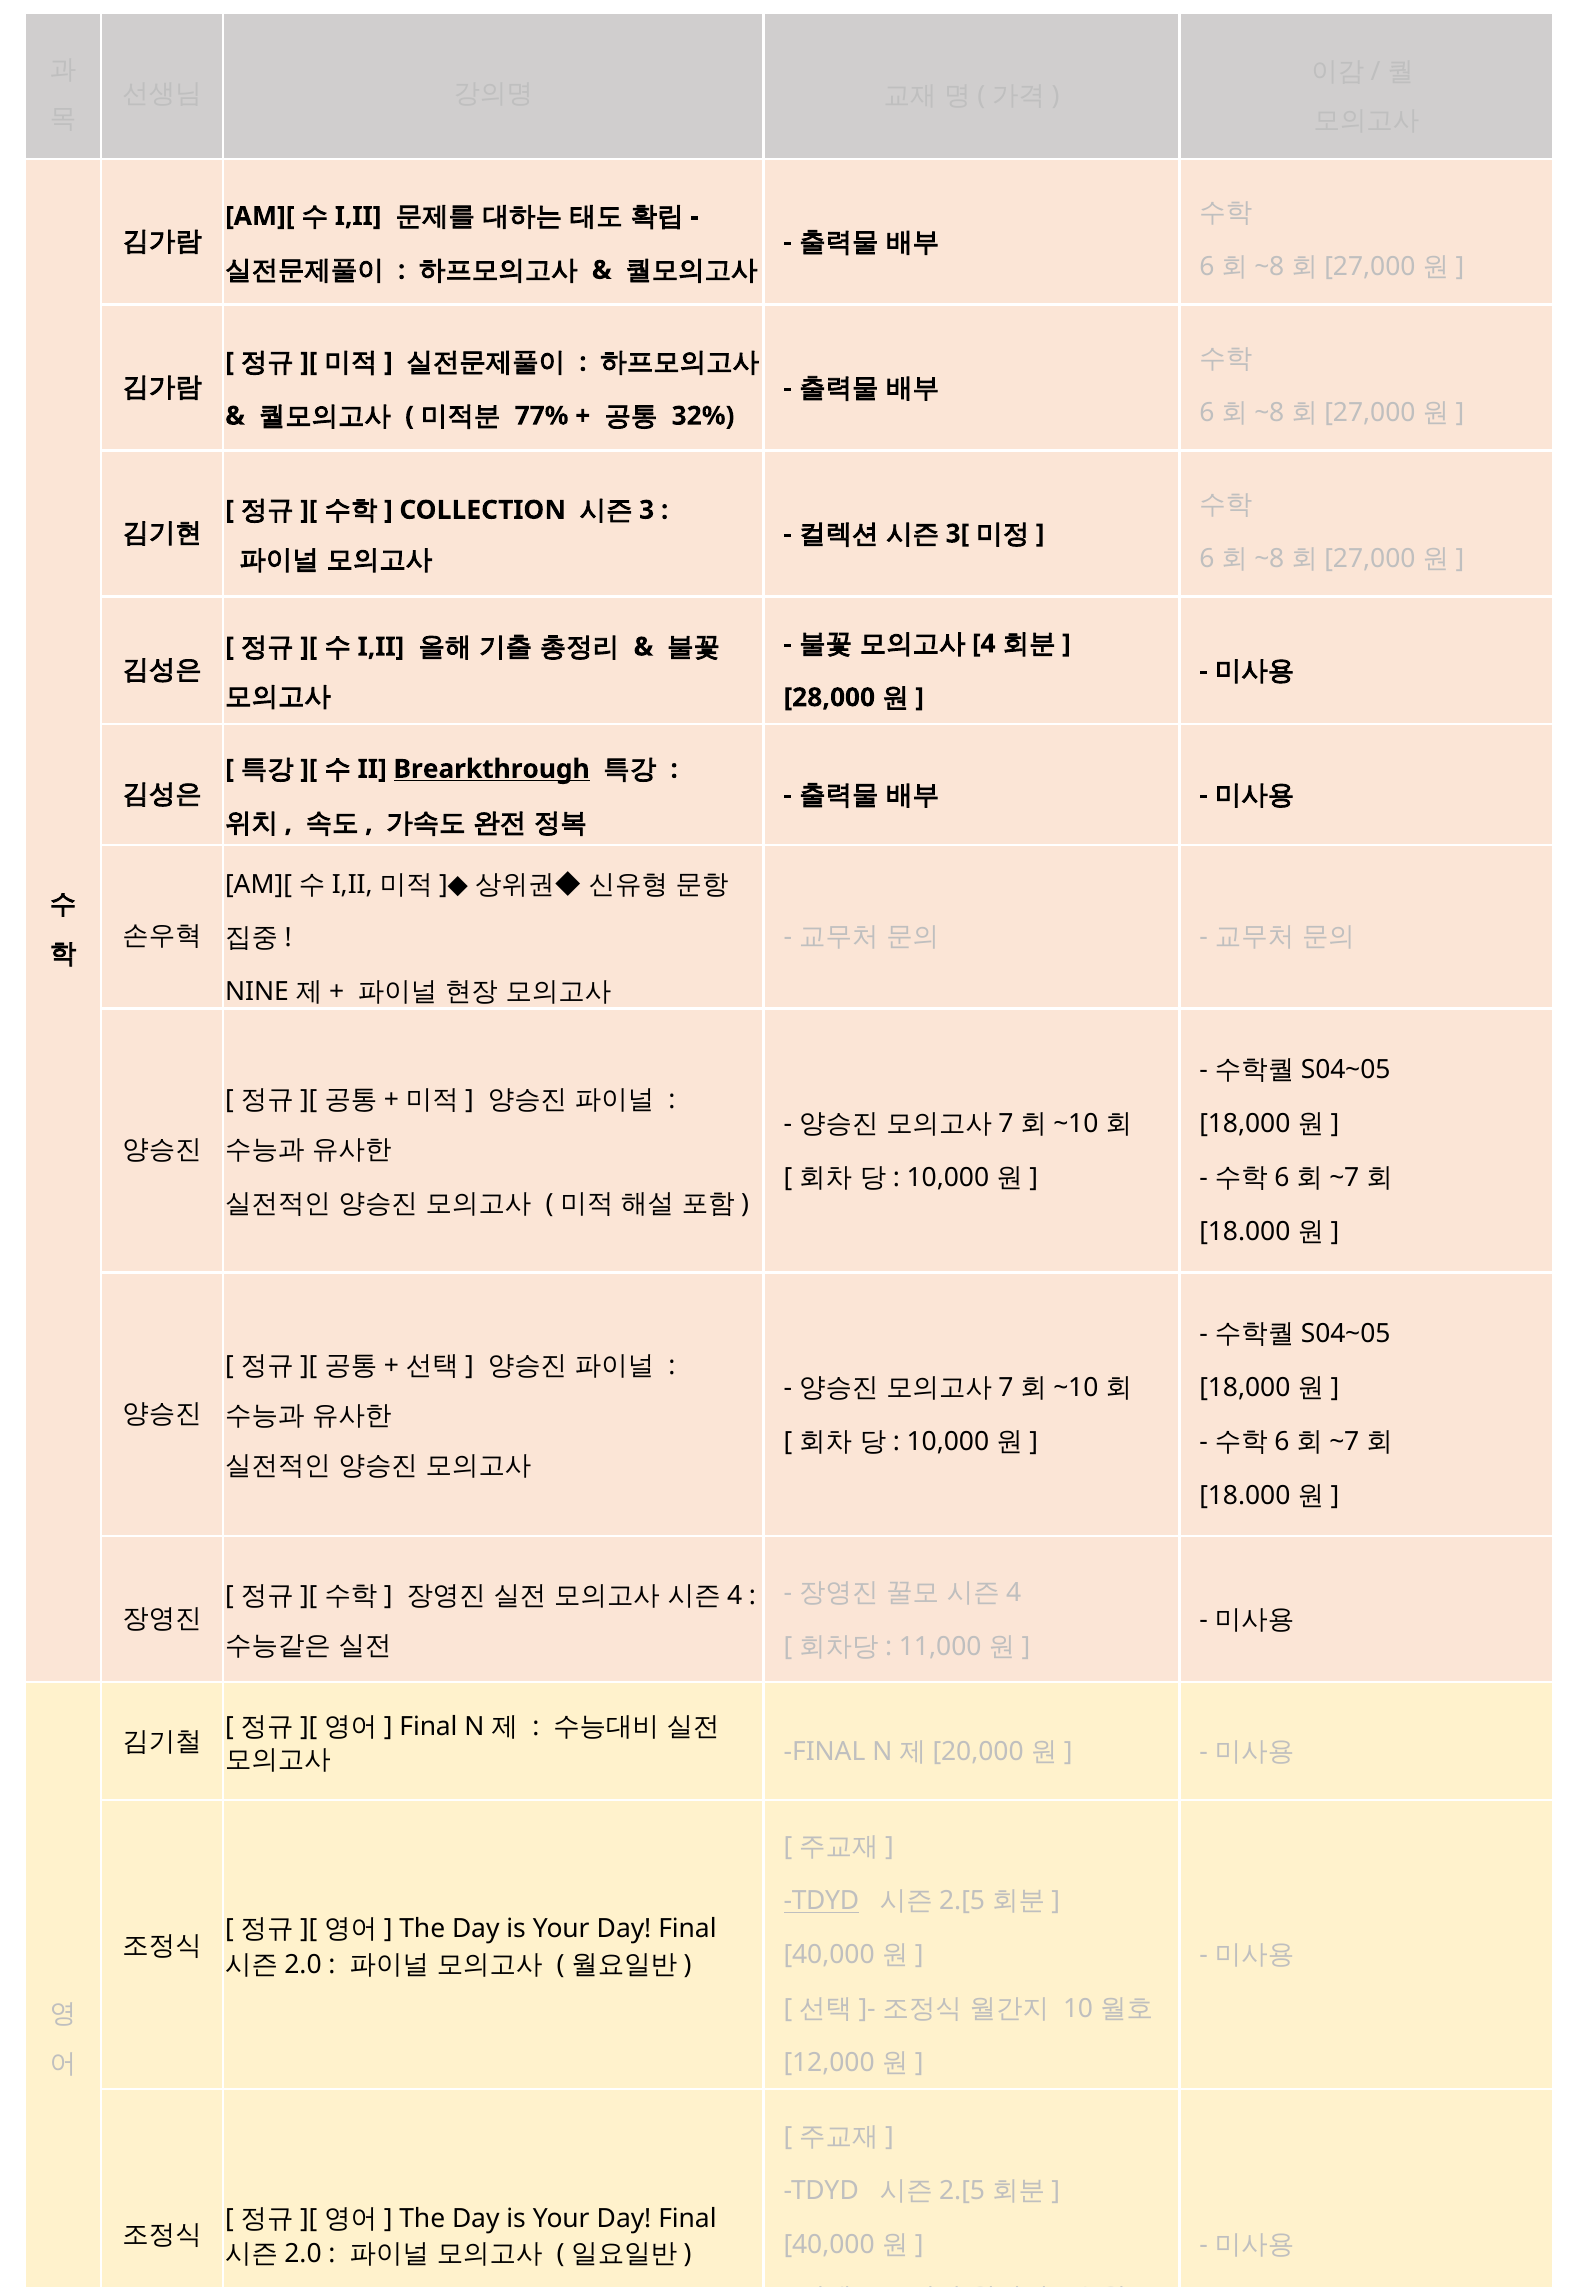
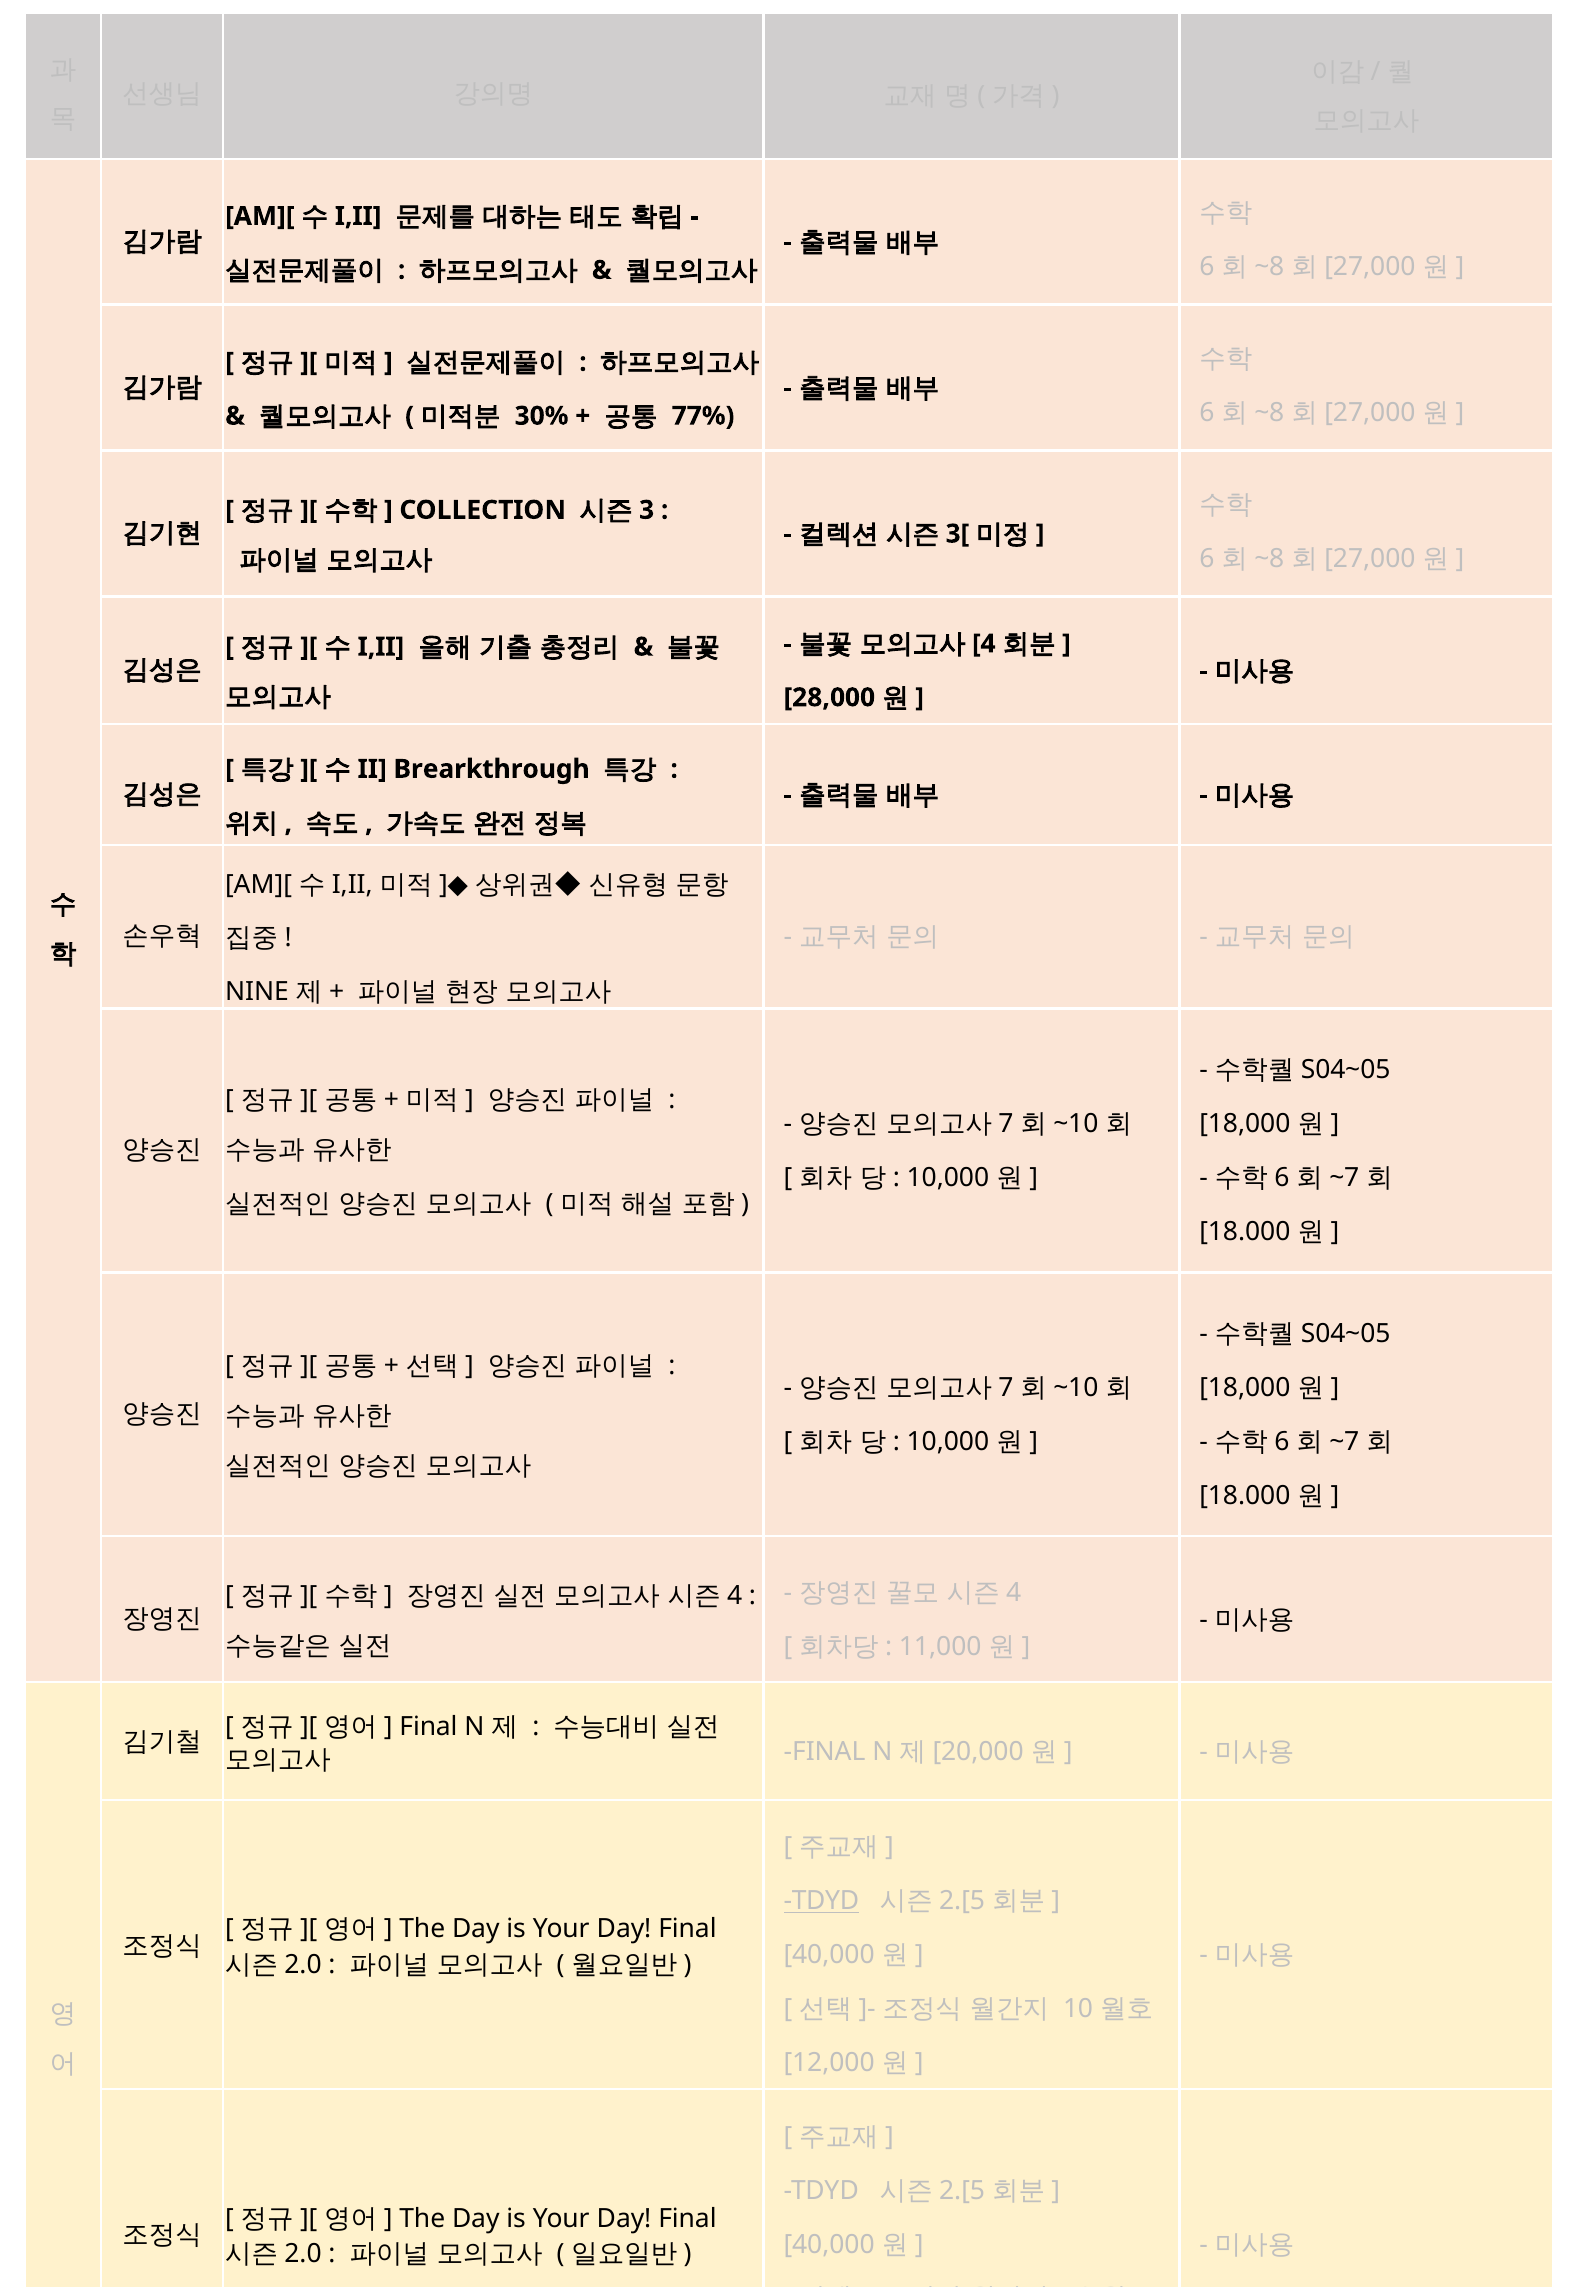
77%: 77% -> 30% (542, 416)
32%: 32% -> 77% (703, 416)
Brearkthrough underline: present -> none (492, 769)
